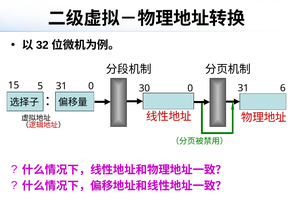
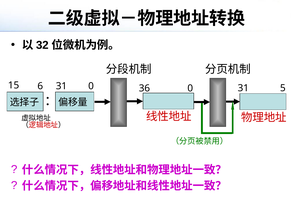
5: 5 -> 6 (40, 86)
30: 30 -> 36 (144, 88)
6: 6 -> 5 (283, 88)
